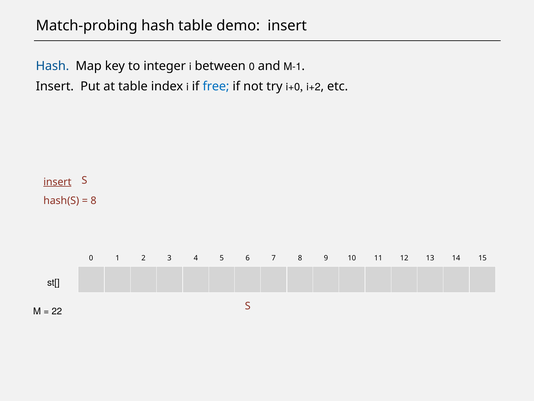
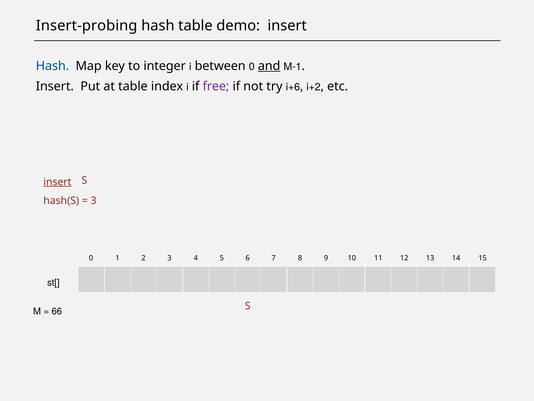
Match-probing: Match-probing -> Insert-probing (87, 26)
and underline: none -> present (269, 66)
free colour: blue -> purple (216, 86)
i+0: i+0 -> i+6 (293, 87)
8: 8 -> 3 (94, 200)
22: 22 -> 66 (57, 311)
